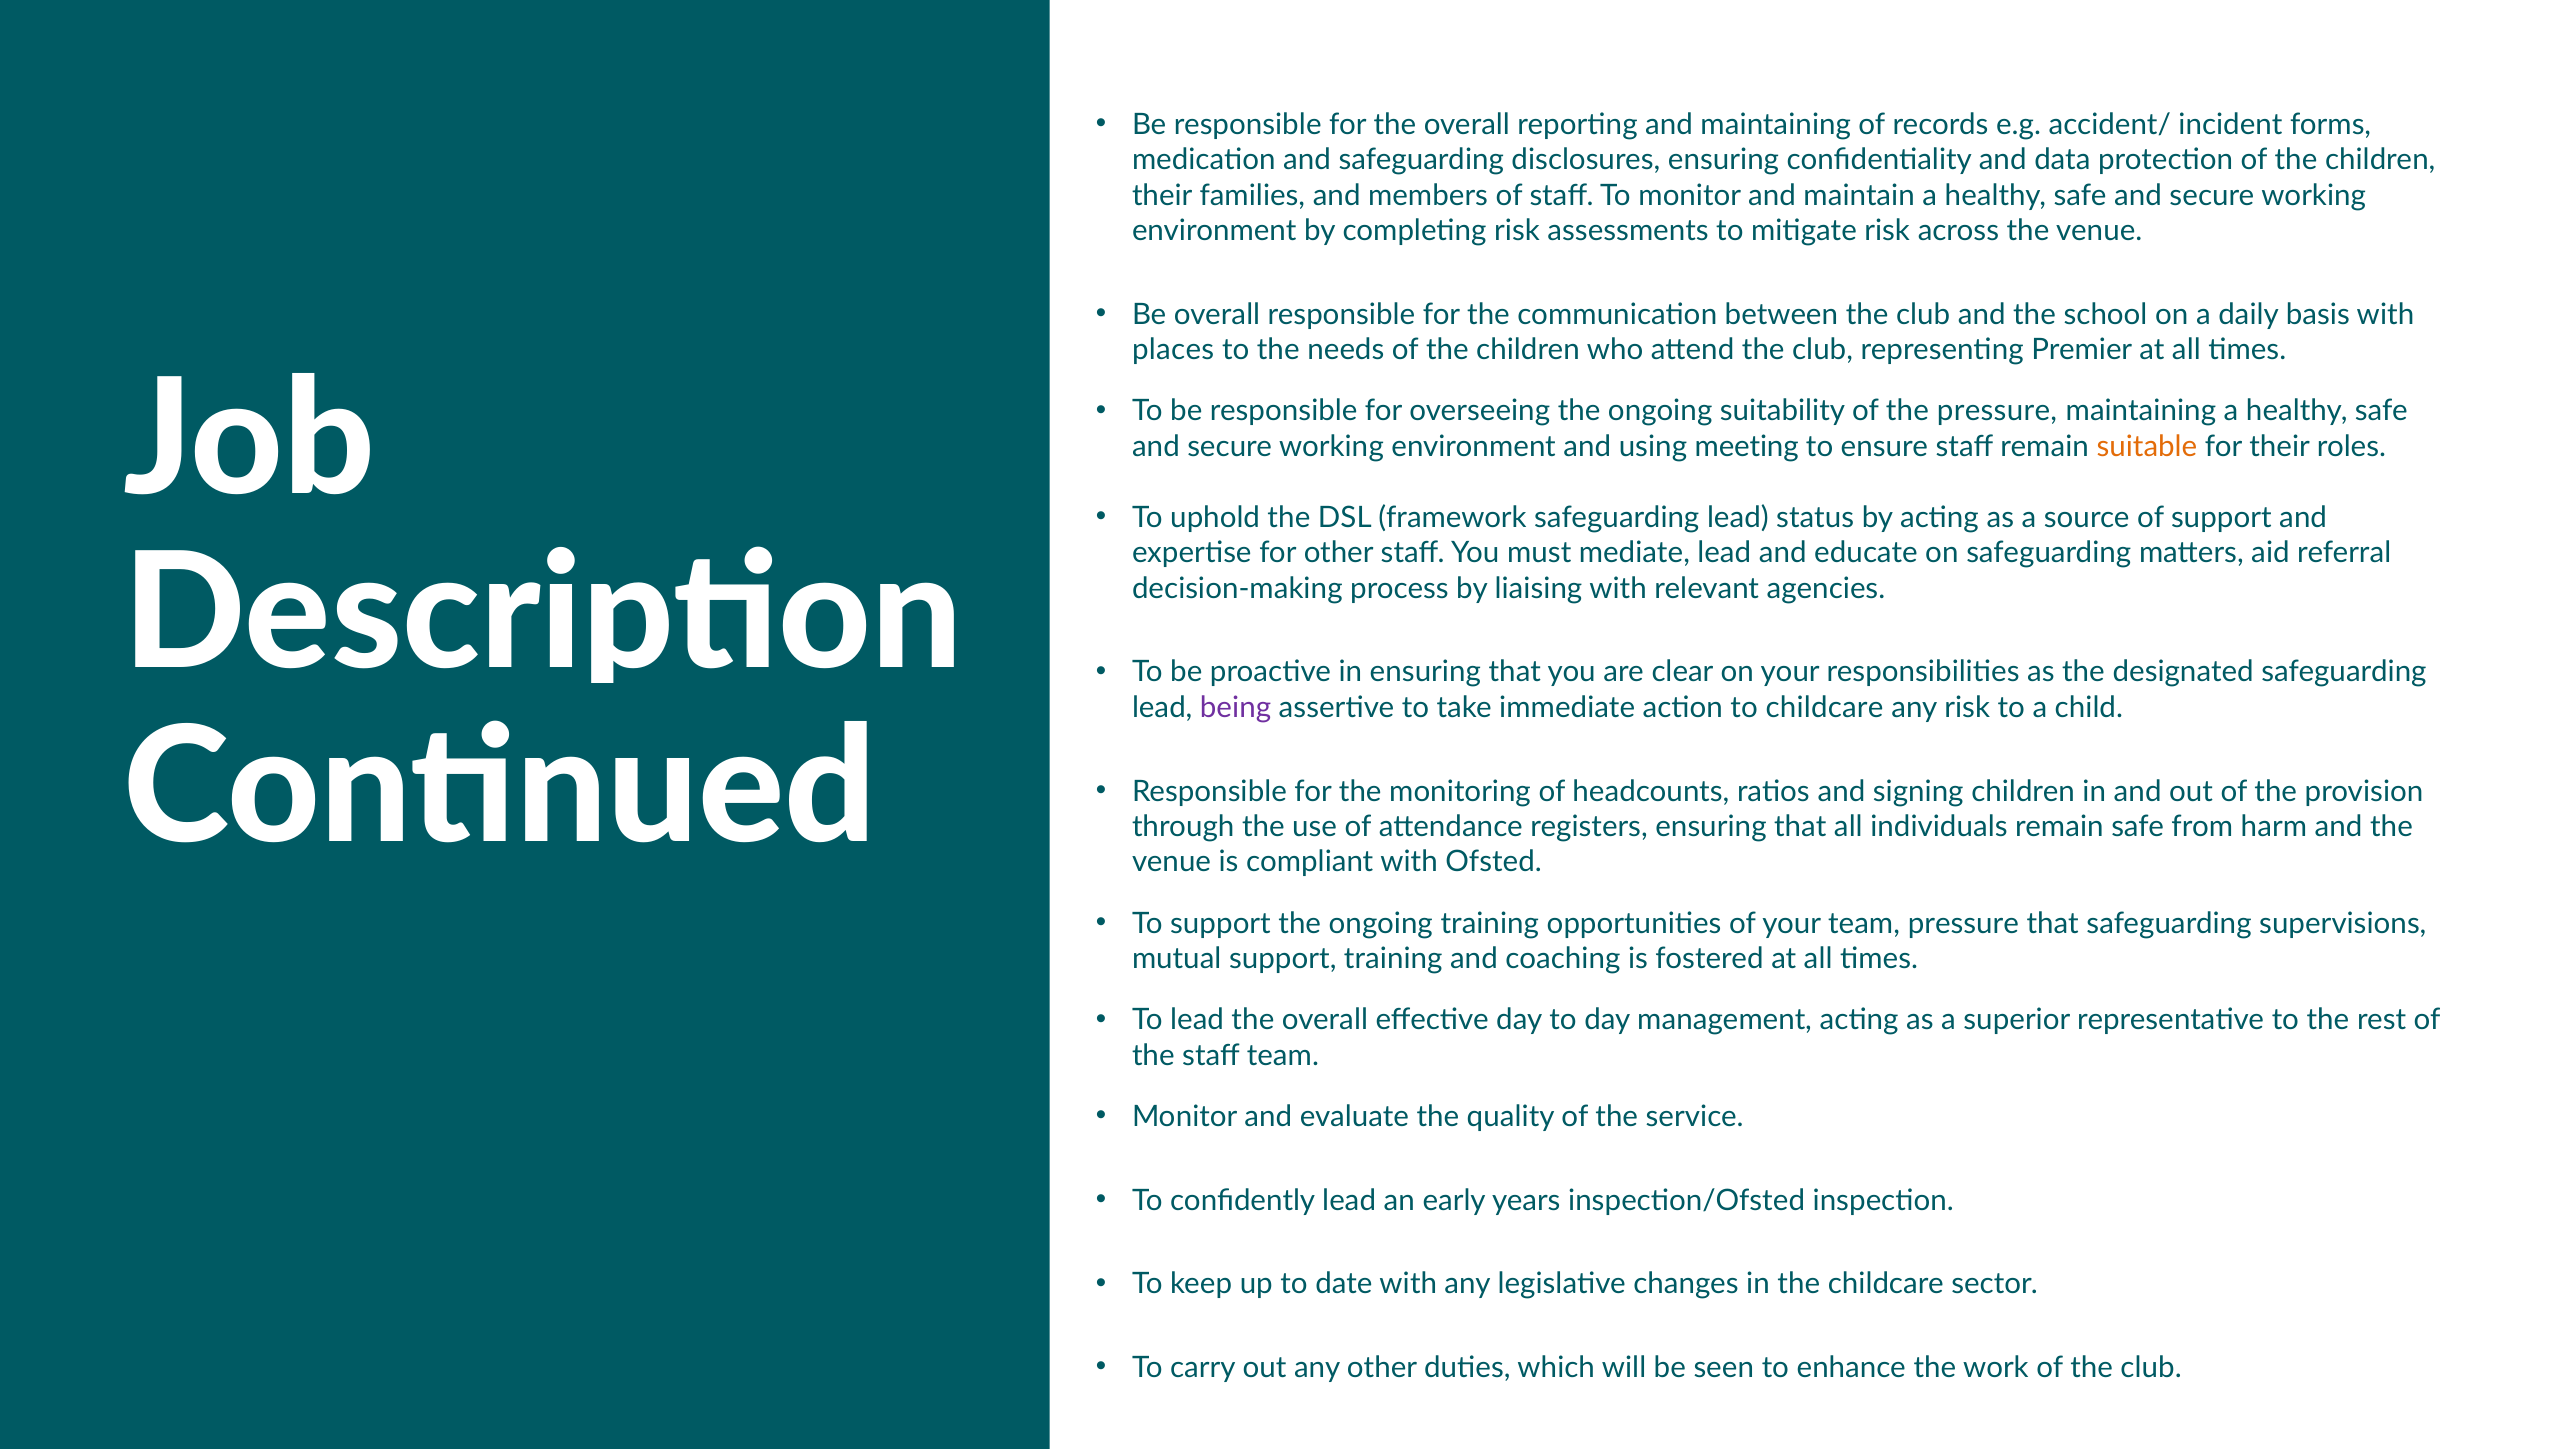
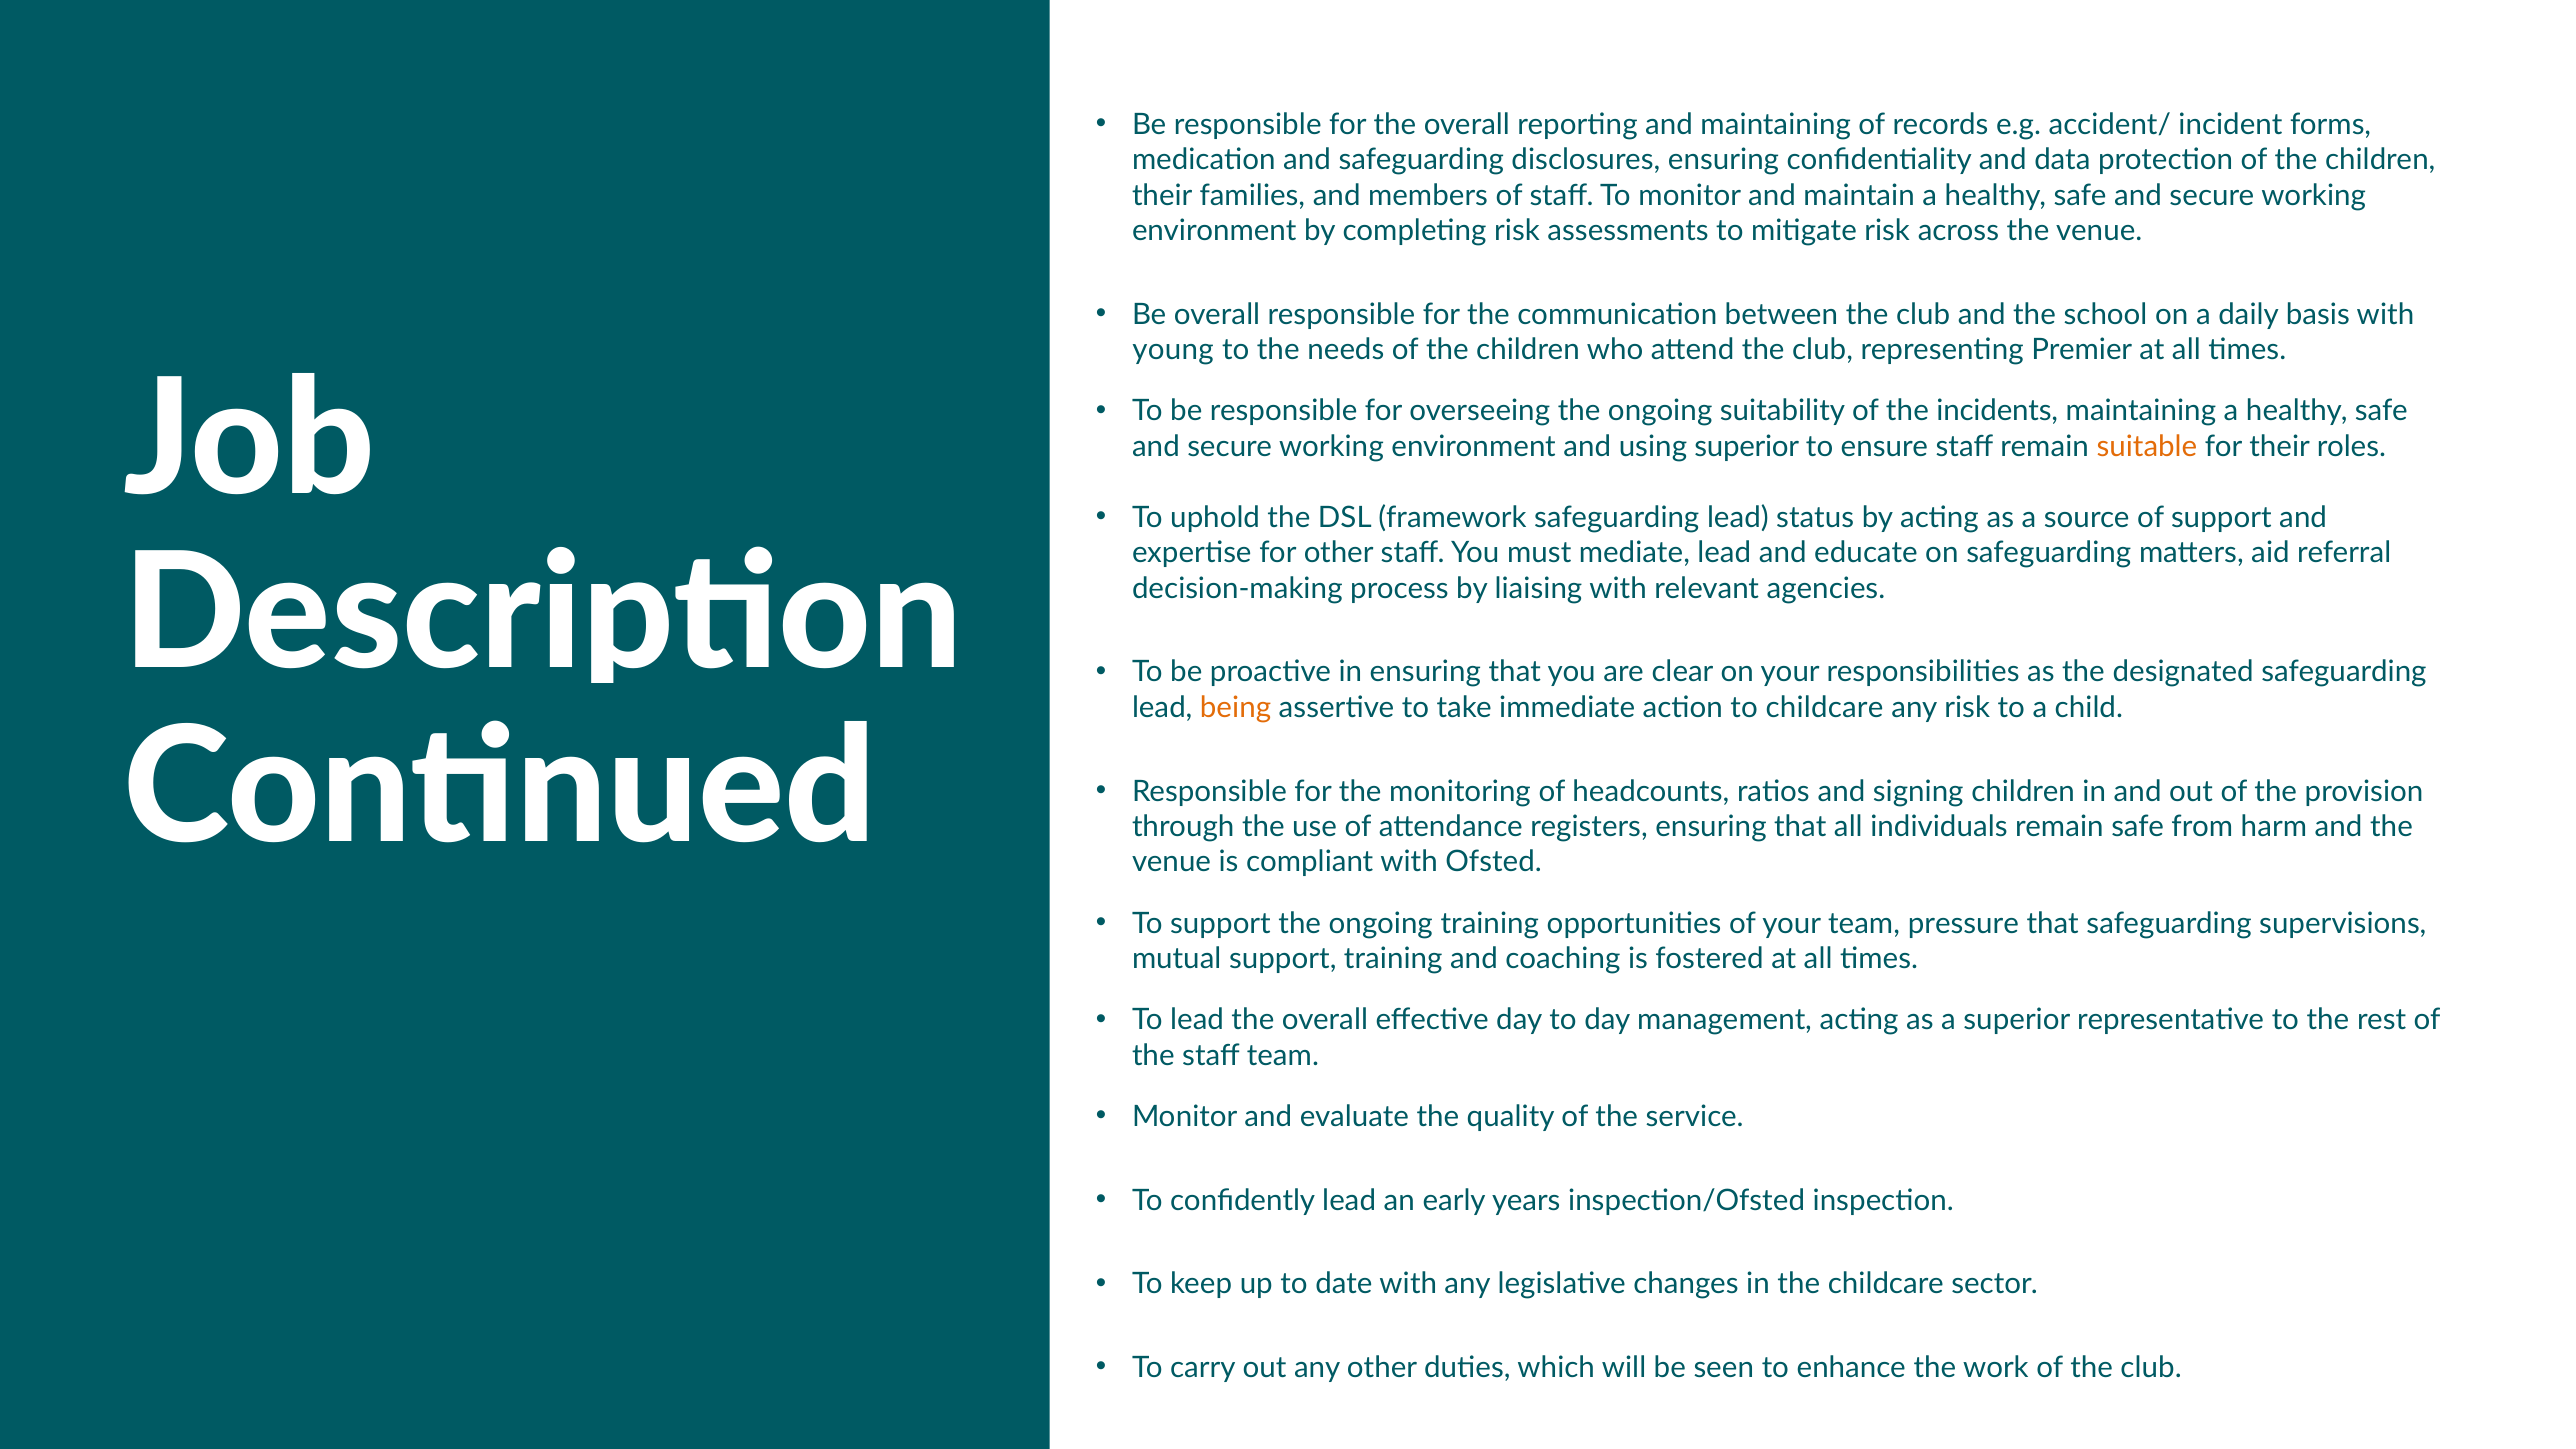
places: places -> young (1173, 350)
the pressure: pressure -> incidents (1997, 411)
using meeting: meeting -> superior (1747, 447)
being colour: purple -> orange (1235, 708)
